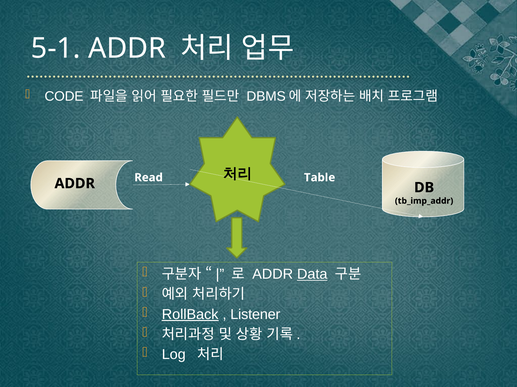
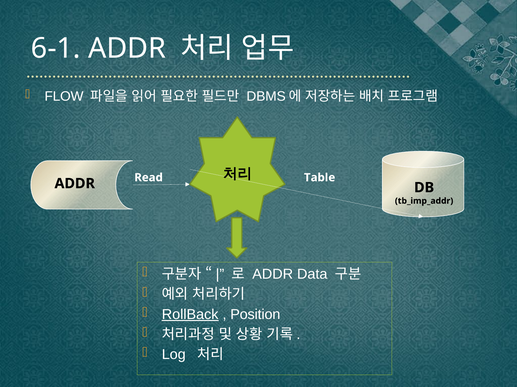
5-1: 5-1 -> 6-1 (56, 48)
CODE: CODE -> FLOW (64, 96)
Data underline: present -> none (312, 275)
Listener: Listener -> Position (255, 315)
